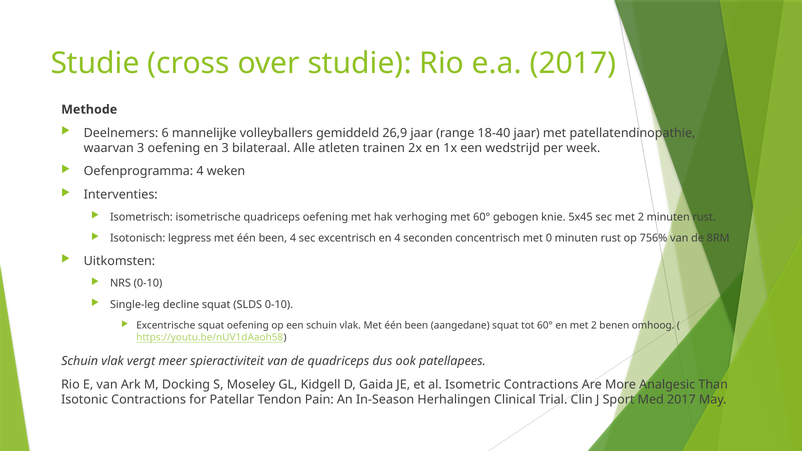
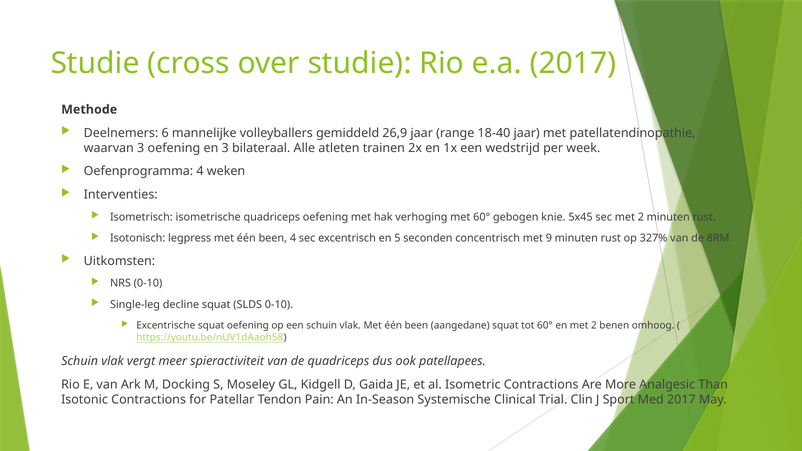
en 4: 4 -> 5 (397, 238)
0: 0 -> 9 (549, 238)
756%: 756% -> 327% (654, 238)
Herhalingen: Herhalingen -> Systemische (454, 400)
